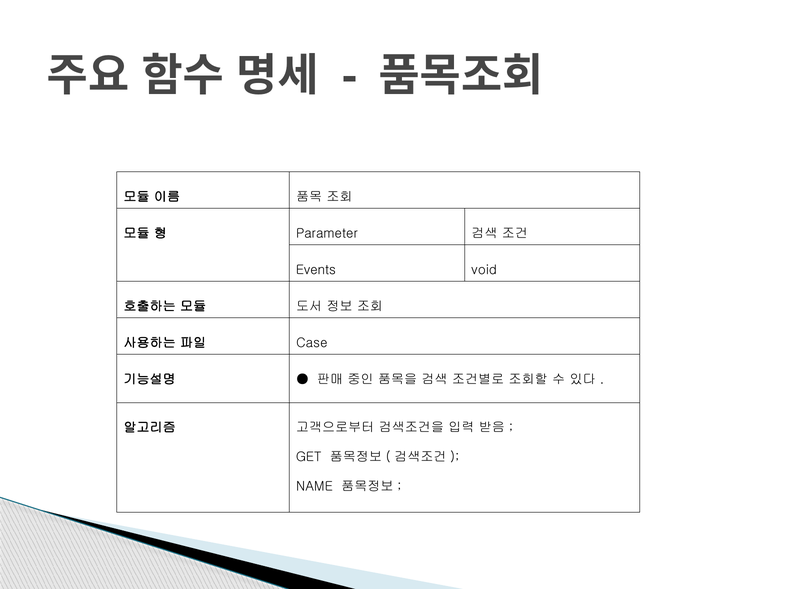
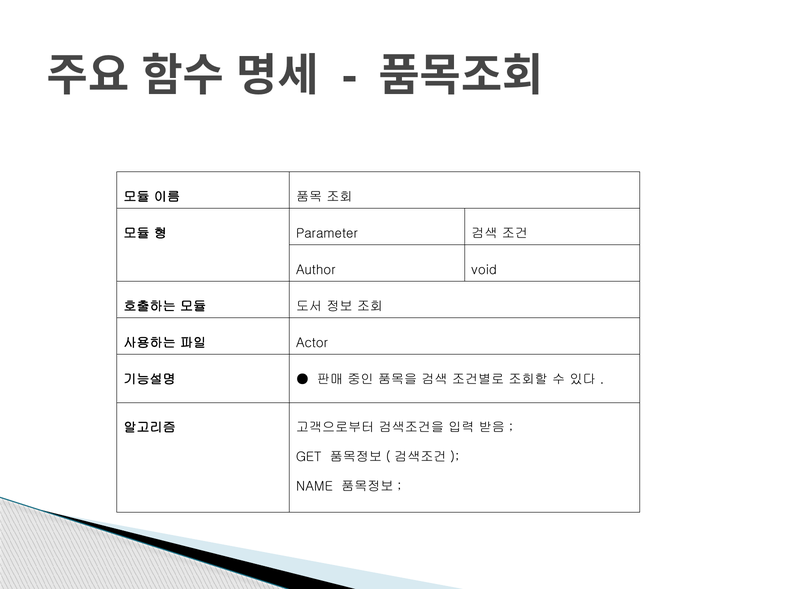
Events: Events -> Author (316, 270)
Case: Case -> Actor (312, 343)
